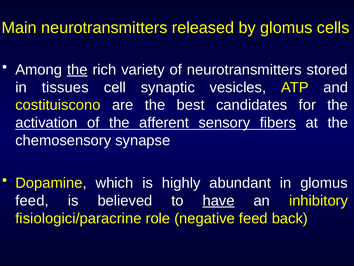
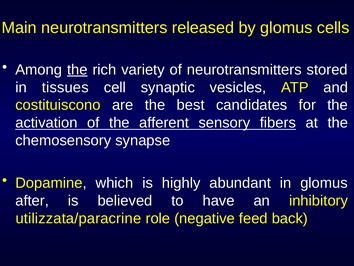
feed: feed -> after (32, 200)
have underline: present -> none (219, 200)
fisiologici/paracrine: fisiologici/paracrine -> utilizzata/paracrine (78, 218)
